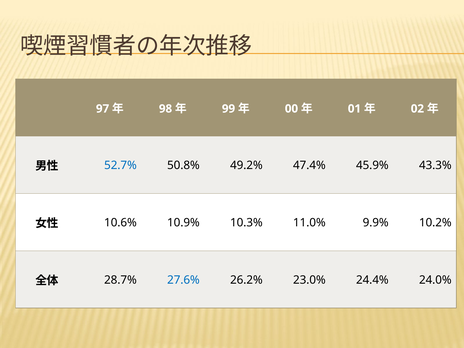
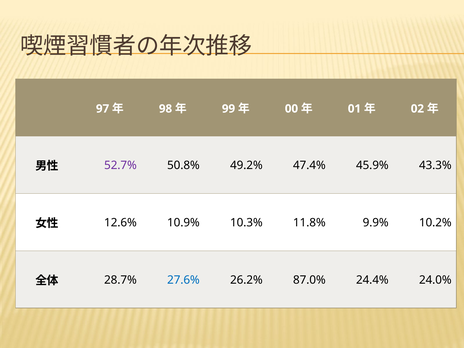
52.7% colour: blue -> purple (120, 165)
10.6%: 10.6% -> 12.6% (120, 223)
11.0%: 11.0% -> 11.8% (309, 223)
23.0%: 23.0% -> 87.0% (309, 280)
